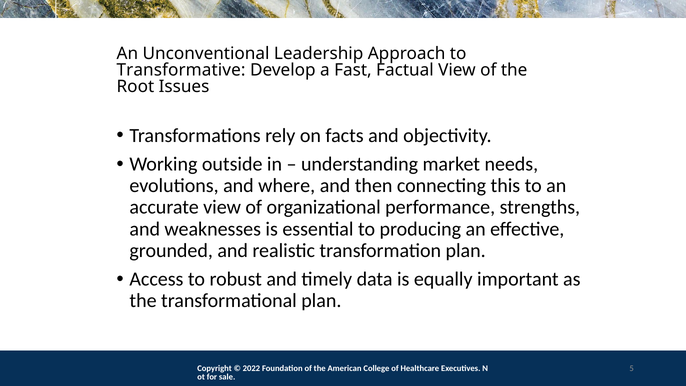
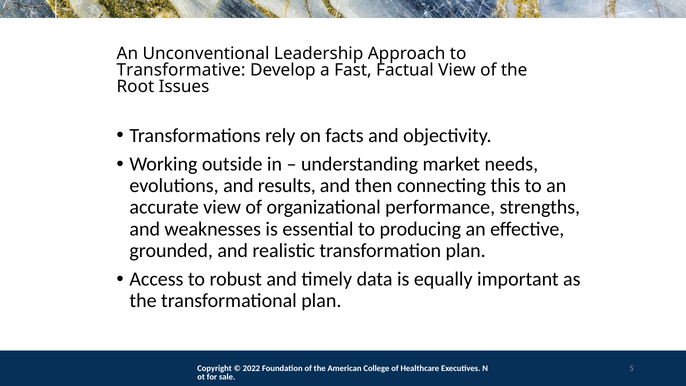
where: where -> results (287, 186)
